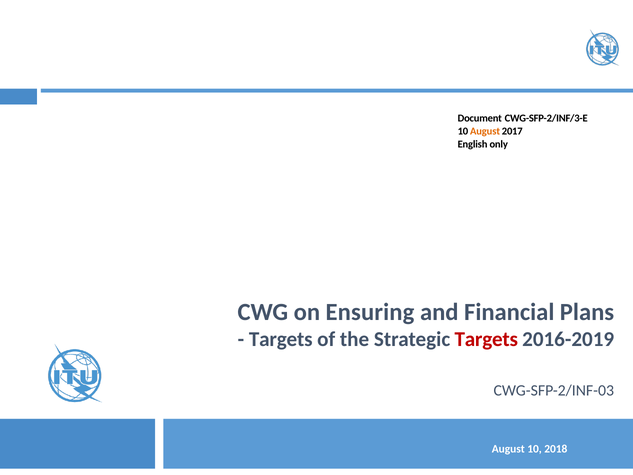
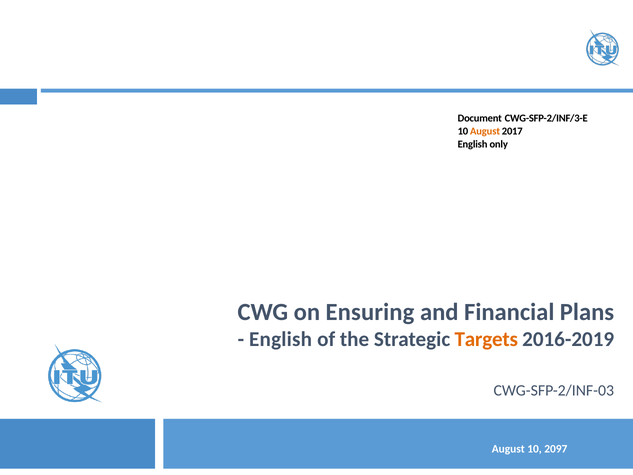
Targets: Targets -> English (281, 339)
Targets colour: red -> orange (486, 339)
2018: 2018 -> 2097 (556, 449)
